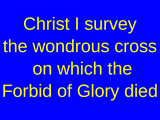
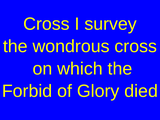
Christ: Christ -> Cross (46, 24)
